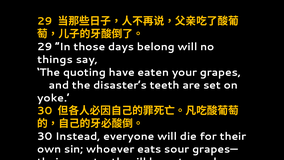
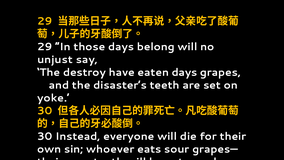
things: things -> unjust (55, 59)
quoting: quoting -> destroy (84, 72)
eaten your: your -> days (184, 72)
